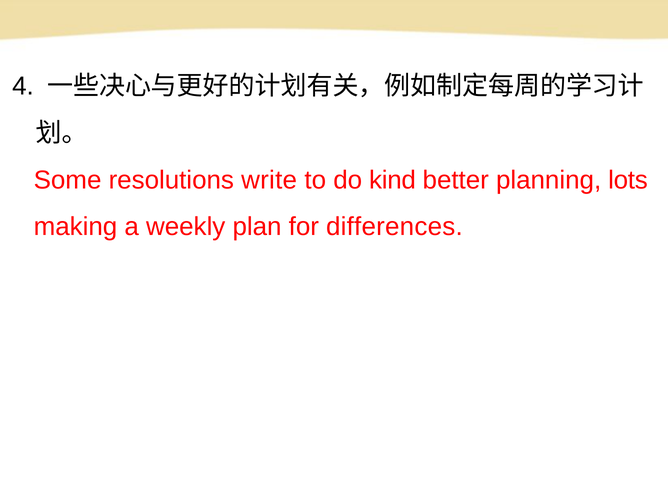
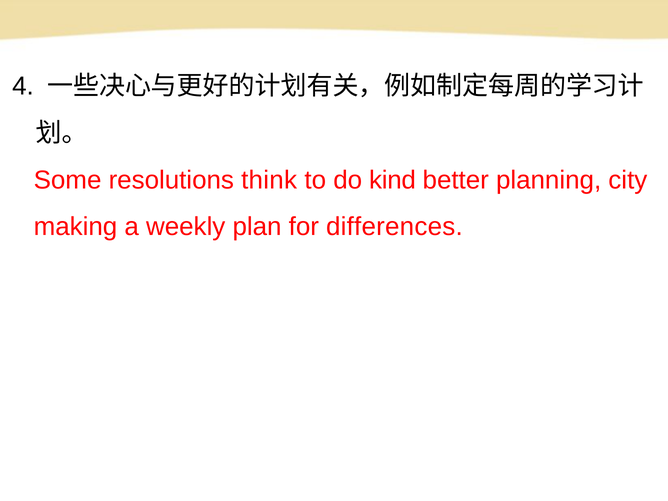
write: write -> think (269, 180)
lots: lots -> city (628, 180)
